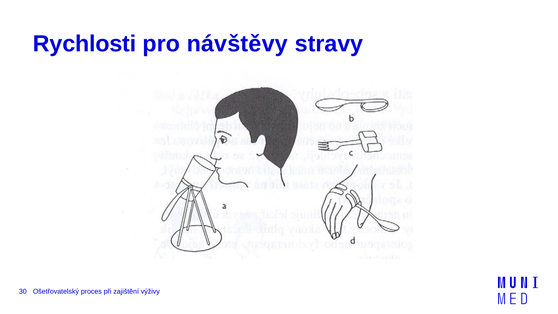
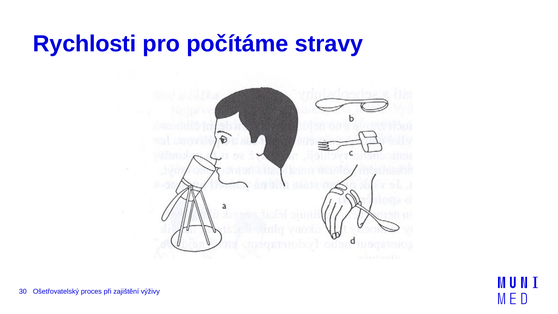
návštěvy: návštěvy -> počítáme (237, 44)
